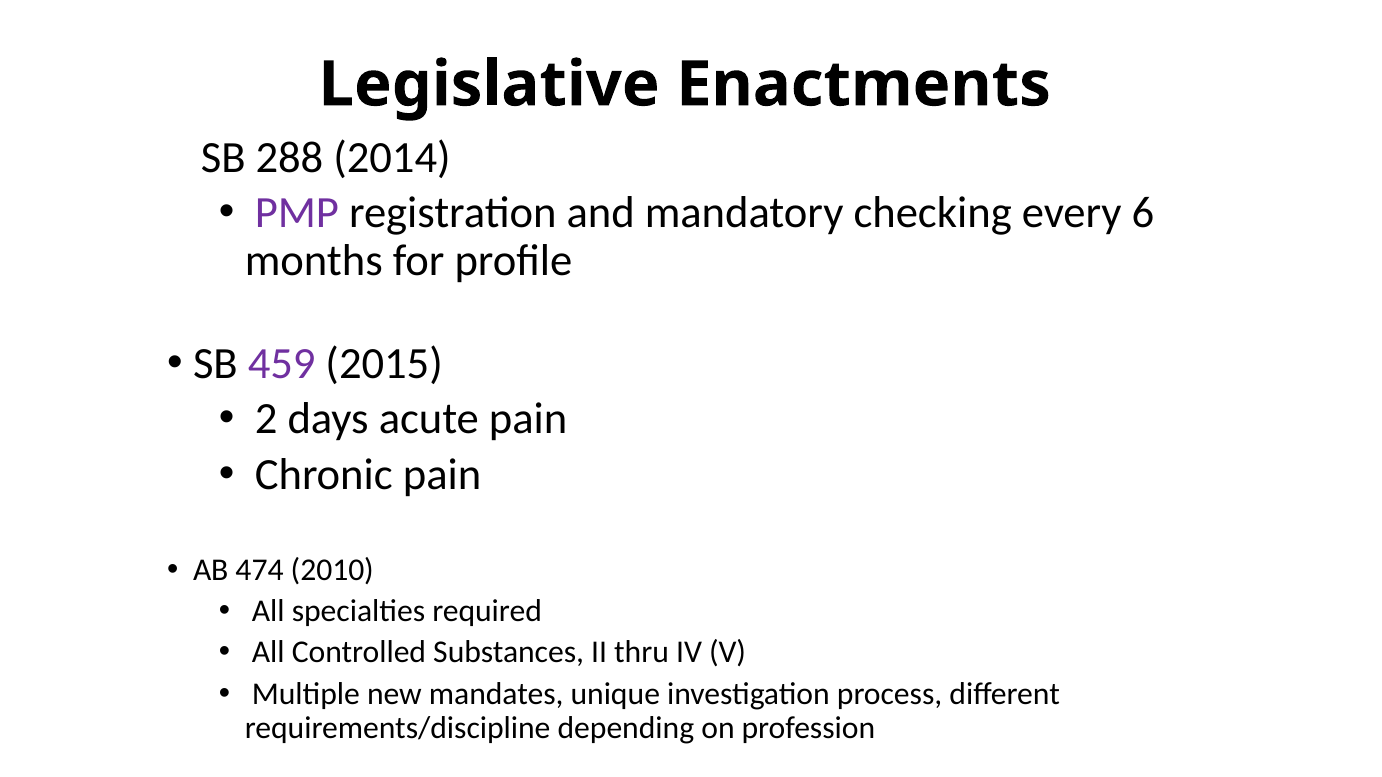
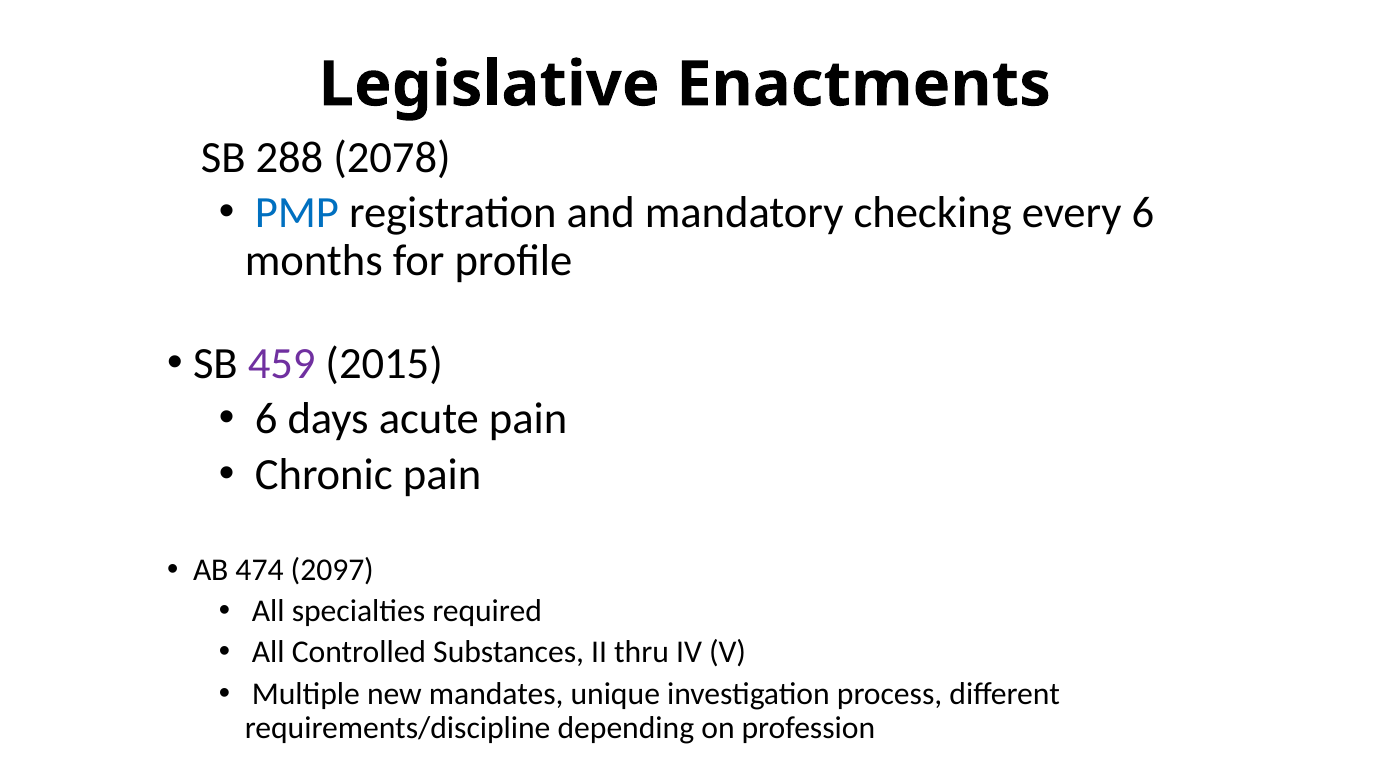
2014: 2014 -> 2078 (392, 158)
PMP colour: purple -> blue (297, 213)
2: 2 -> 6 (266, 419)
2010: 2010 -> 2097 (332, 570)
